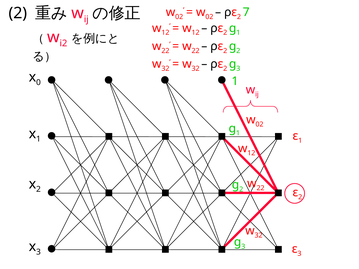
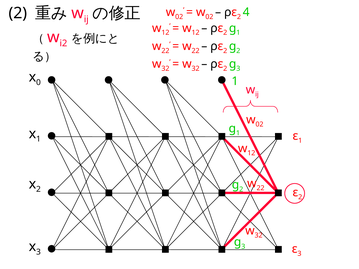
2 7: 7 -> 4 (246, 12)
